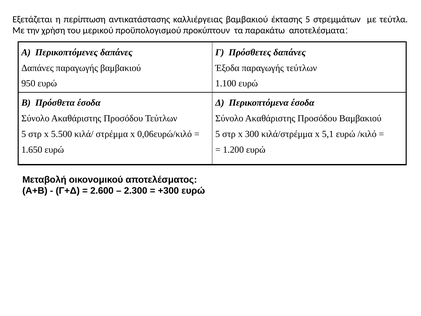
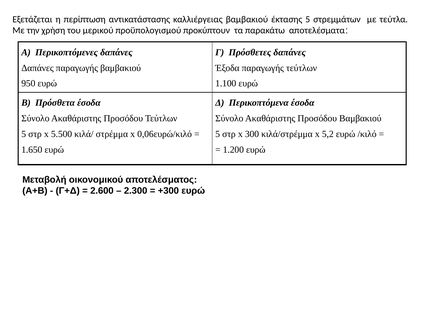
5,1: 5,1 -> 5,2 (328, 134)
